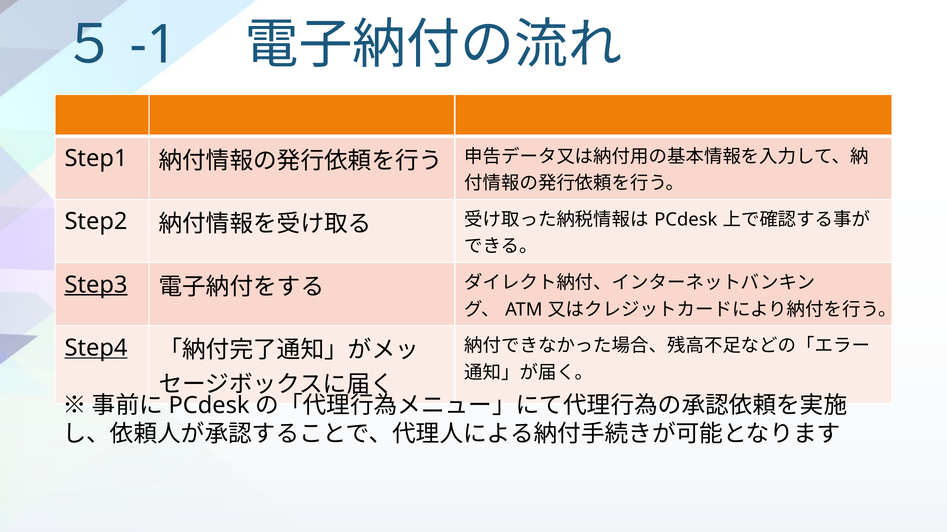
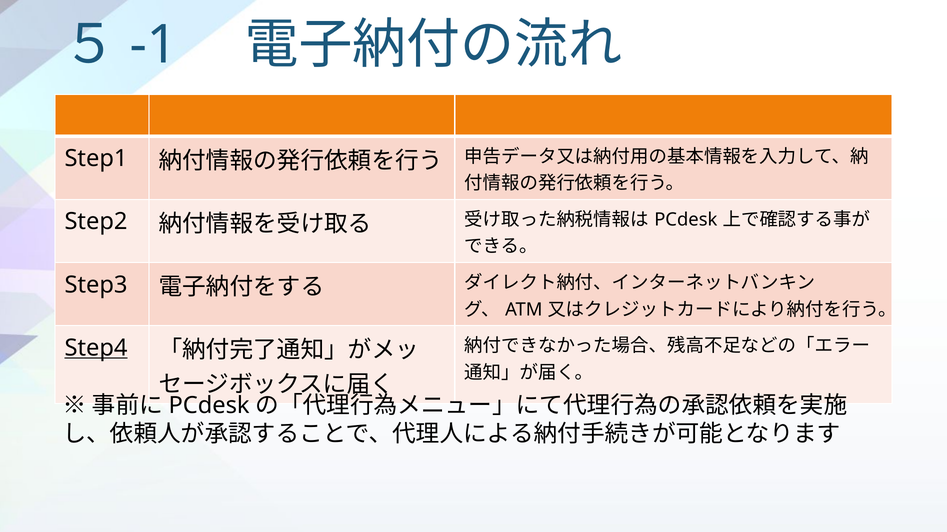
Step3 underline: present -> none (96, 285)
